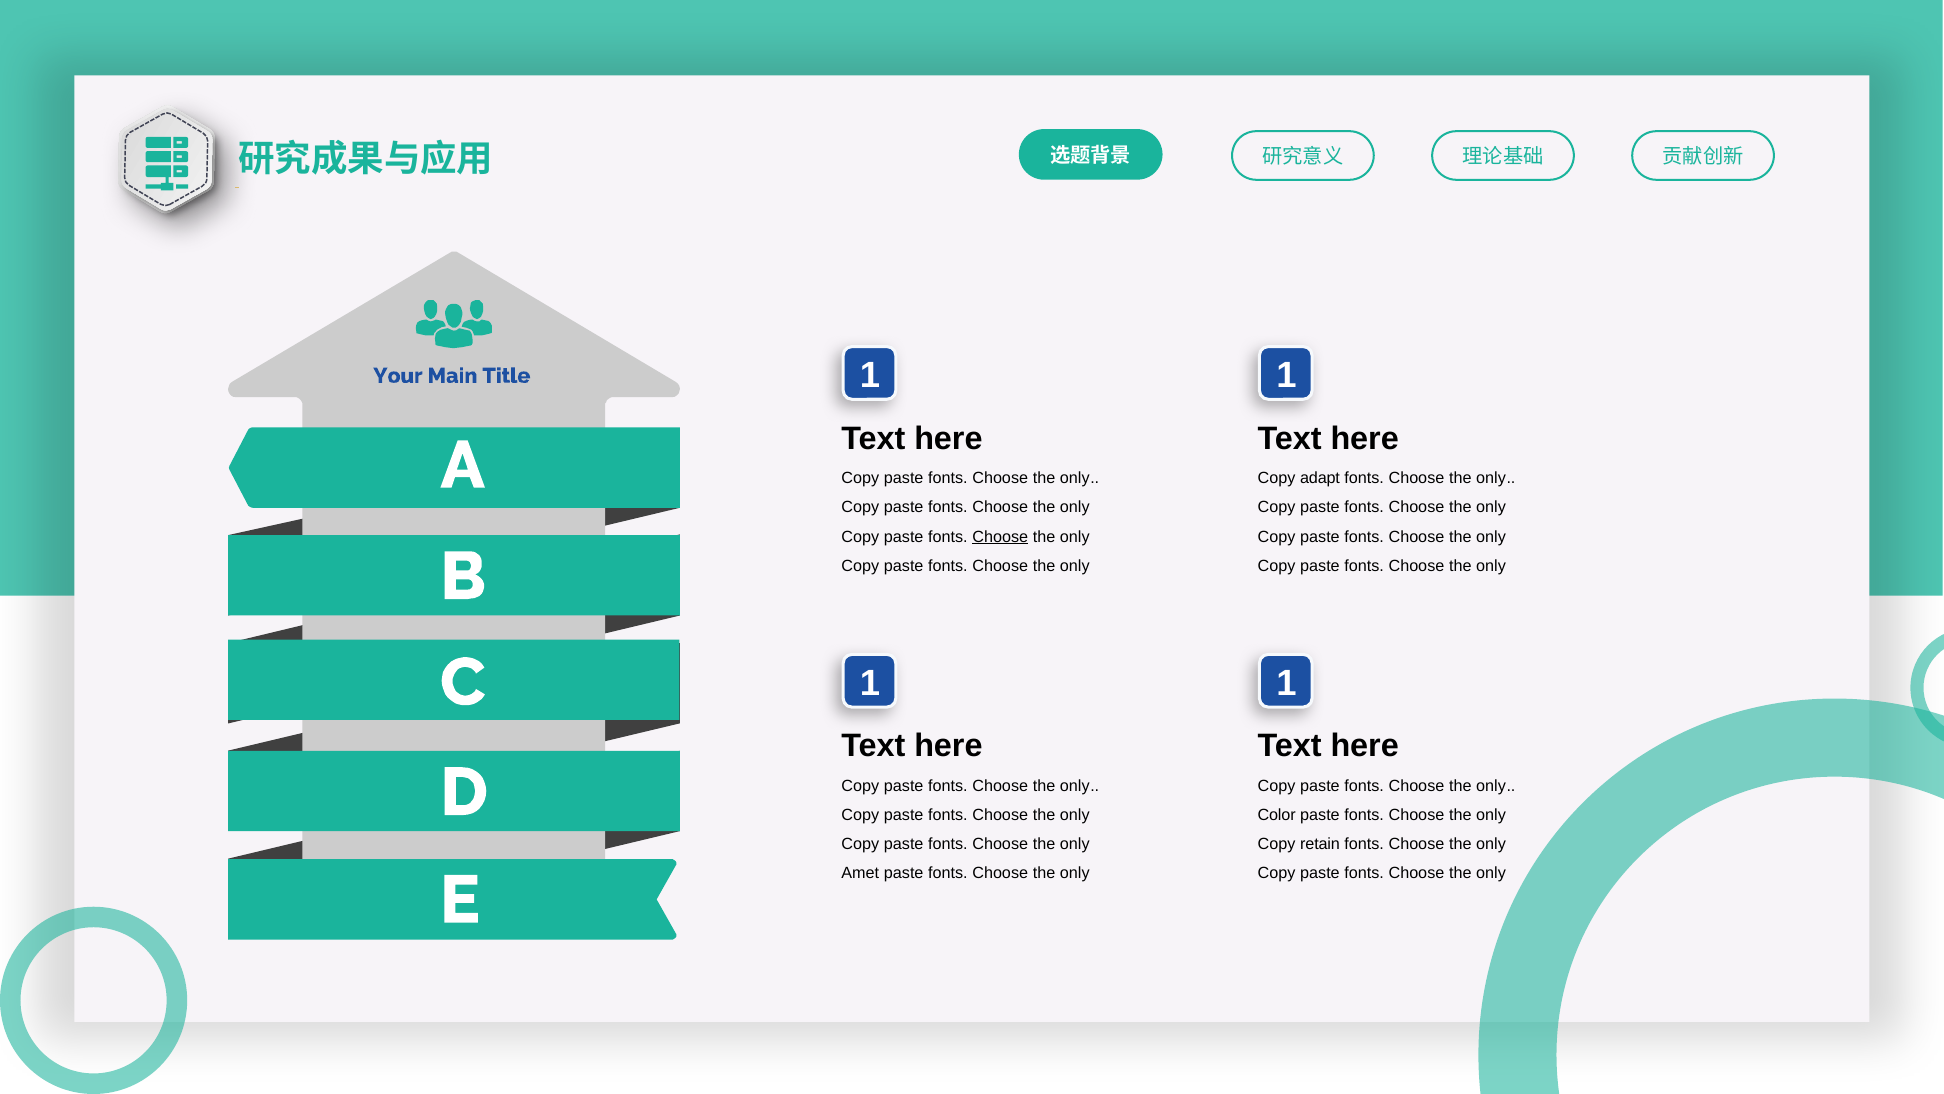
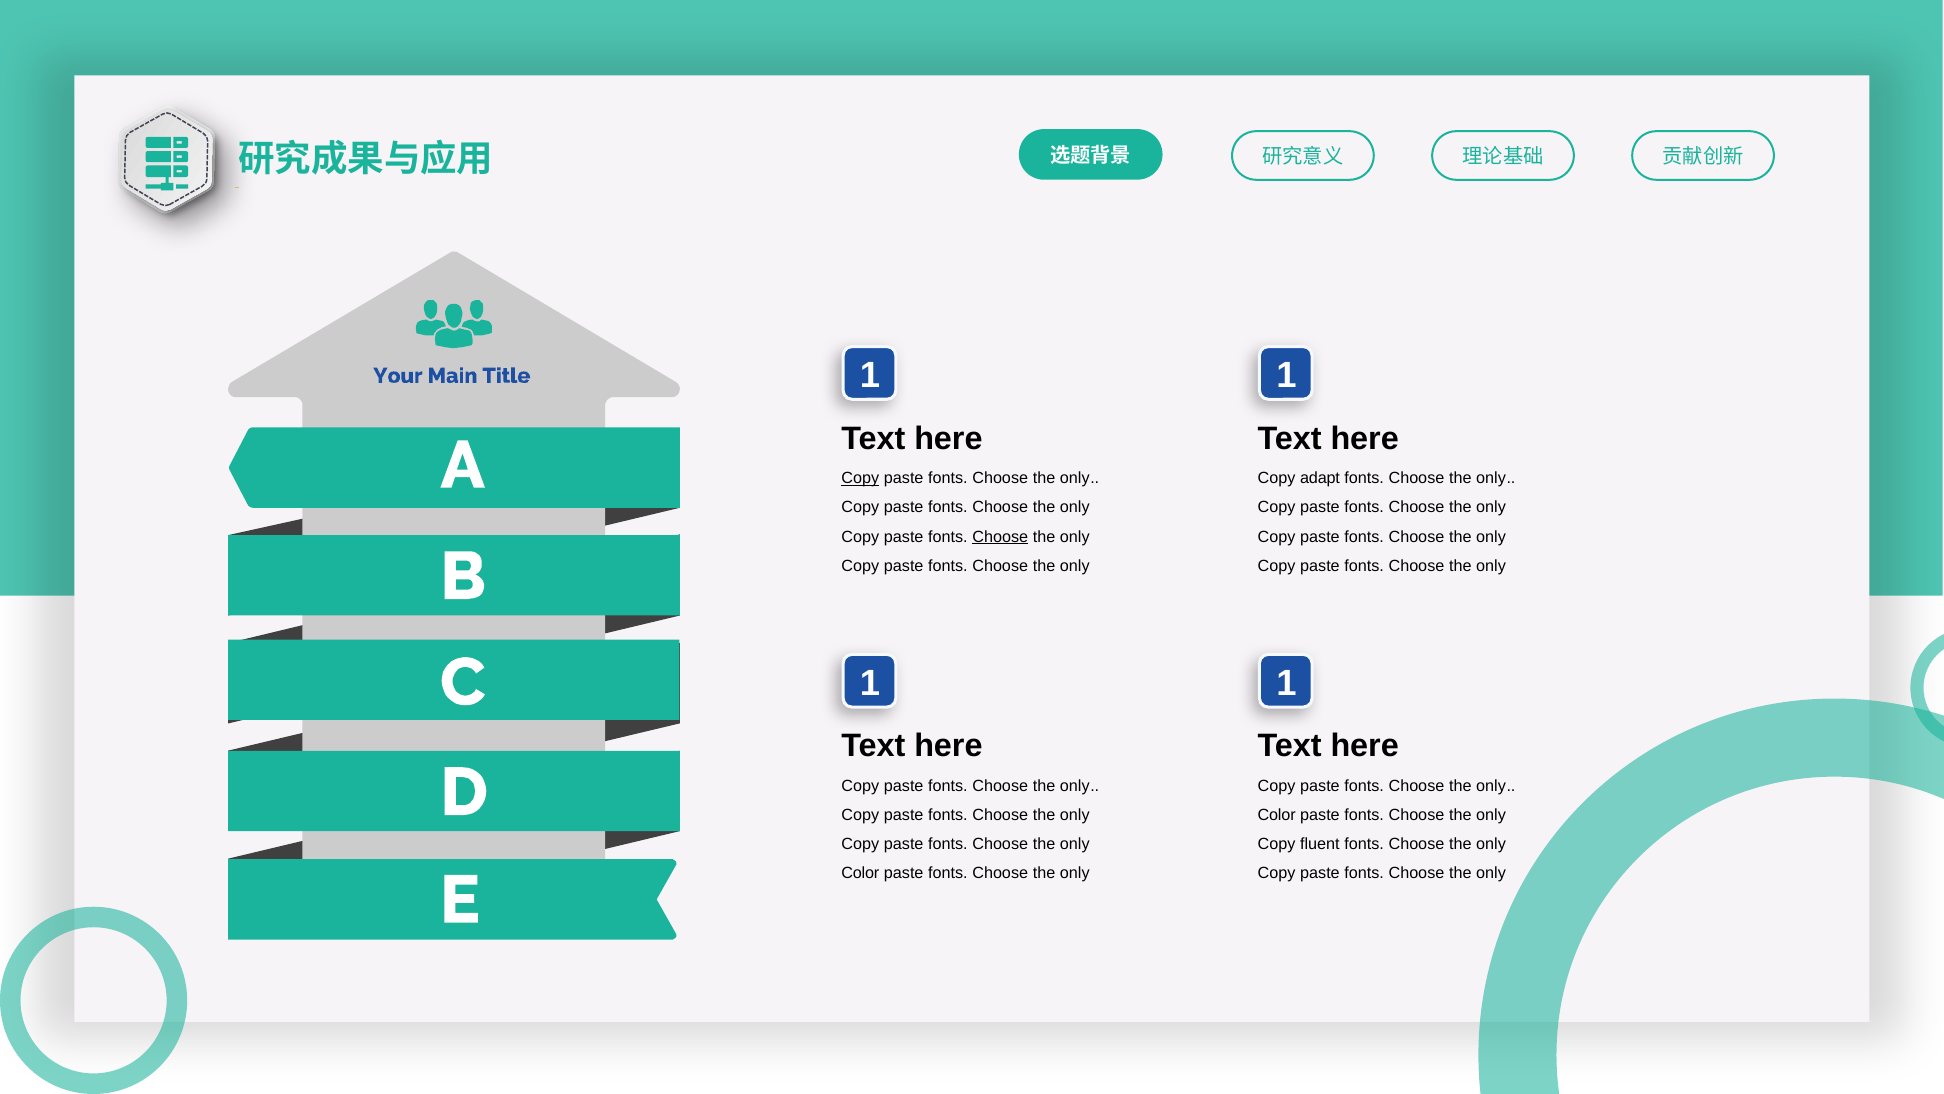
Copy underline: none -> present (860, 478)
retain: retain -> fluent (1320, 844)
Amet: Amet -> Color (860, 873)
